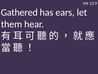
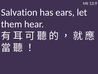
Gathered: Gathered -> Salvation (19, 12)
